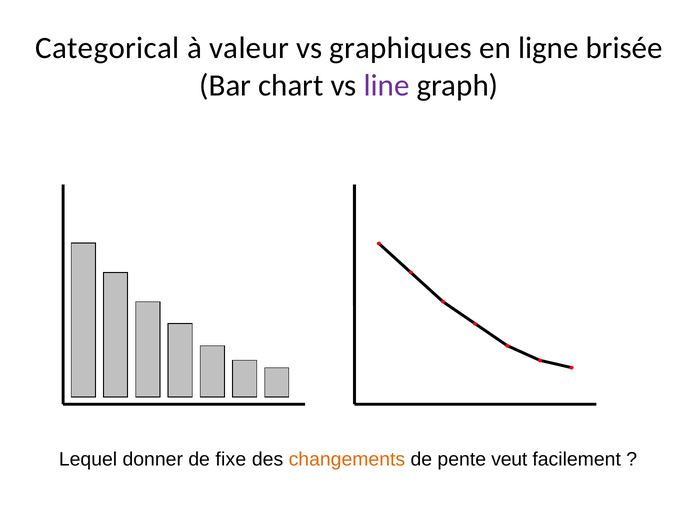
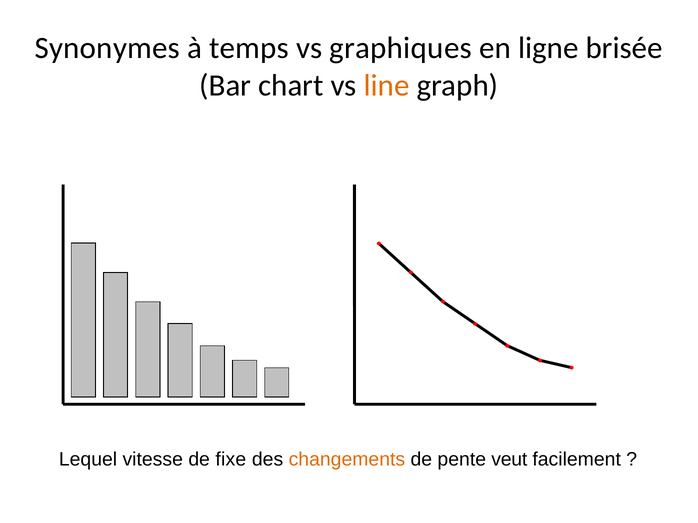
Categorical: Categorical -> Synonymes (107, 48)
valeur: valeur -> temps (249, 48)
line colour: purple -> orange (387, 85)
donner: donner -> vitesse (153, 460)
